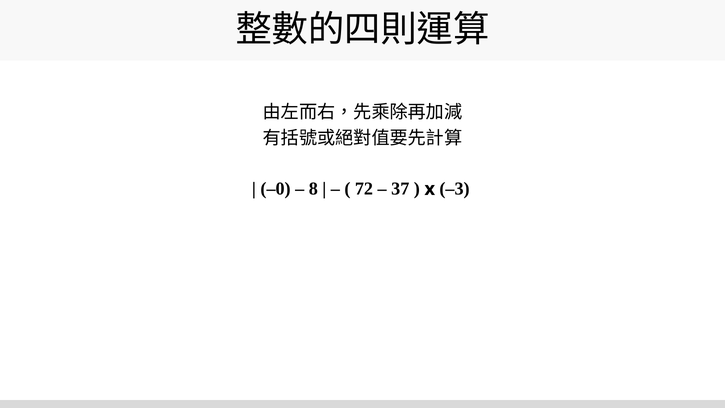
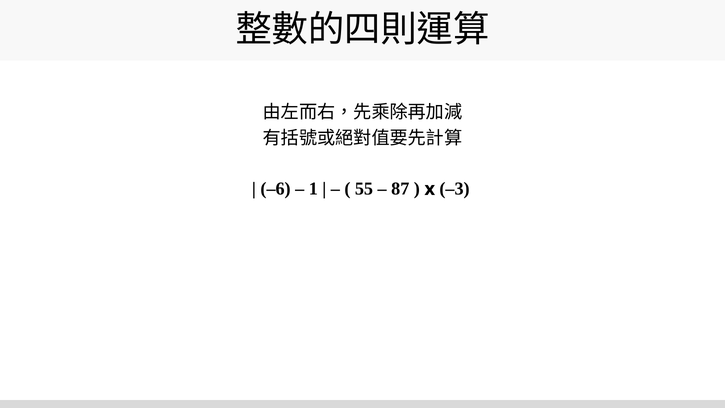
–0: –0 -> –6 (276, 189)
8: 8 -> 1 (313, 189)
72: 72 -> 55 (364, 189)
37: 37 -> 87 (400, 189)
